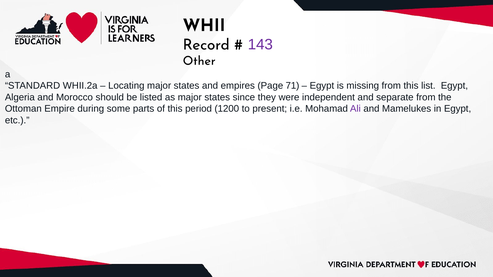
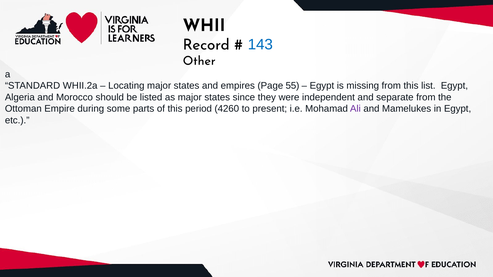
143 colour: purple -> blue (260, 45)
71: 71 -> 55 (292, 86)
1200: 1200 -> 4260 (227, 109)
